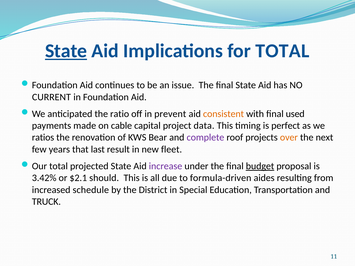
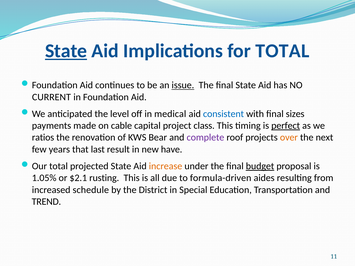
issue underline: none -> present (183, 85)
ratio: ratio -> level (120, 114)
prevent: prevent -> medical (170, 114)
consistent colour: orange -> blue (223, 114)
used: used -> sizes (295, 114)
data: data -> class (204, 126)
perfect underline: none -> present (286, 126)
fleet: fleet -> have (172, 149)
increase colour: purple -> orange (166, 166)
3.42%: 3.42% -> 1.05% (44, 178)
should: should -> rusting (104, 178)
TRUCK: TRUCK -> TREND (46, 202)
